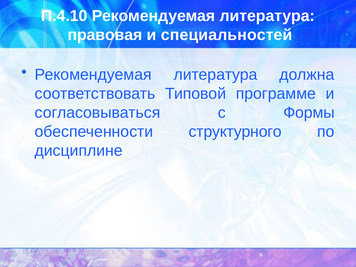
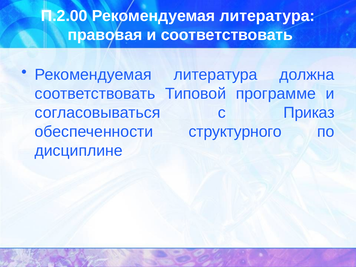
П.4.10: П.4.10 -> П.2.00 (64, 16)
и специальностей: специальностей -> соответствовать (227, 35)
Формы: Формы -> Приказ (309, 113)
